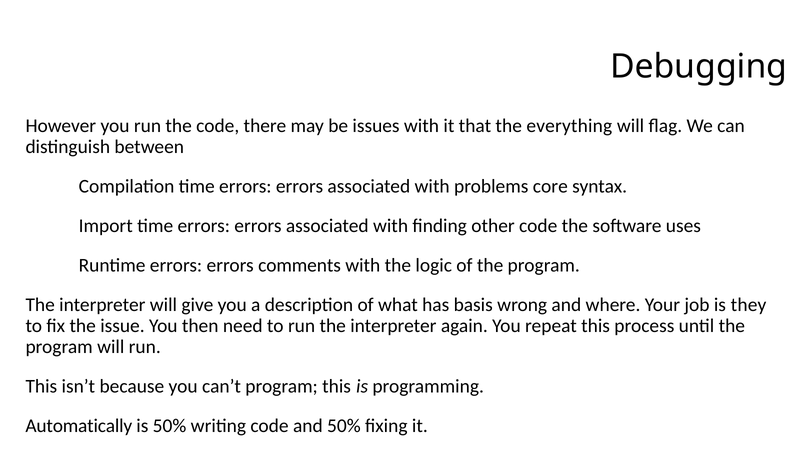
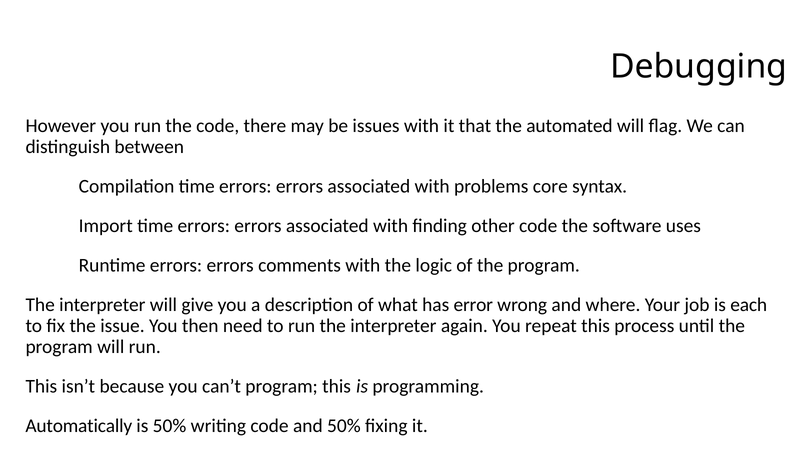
everything: everything -> automated (569, 126)
basis: basis -> error (473, 305)
they: they -> each (749, 305)
